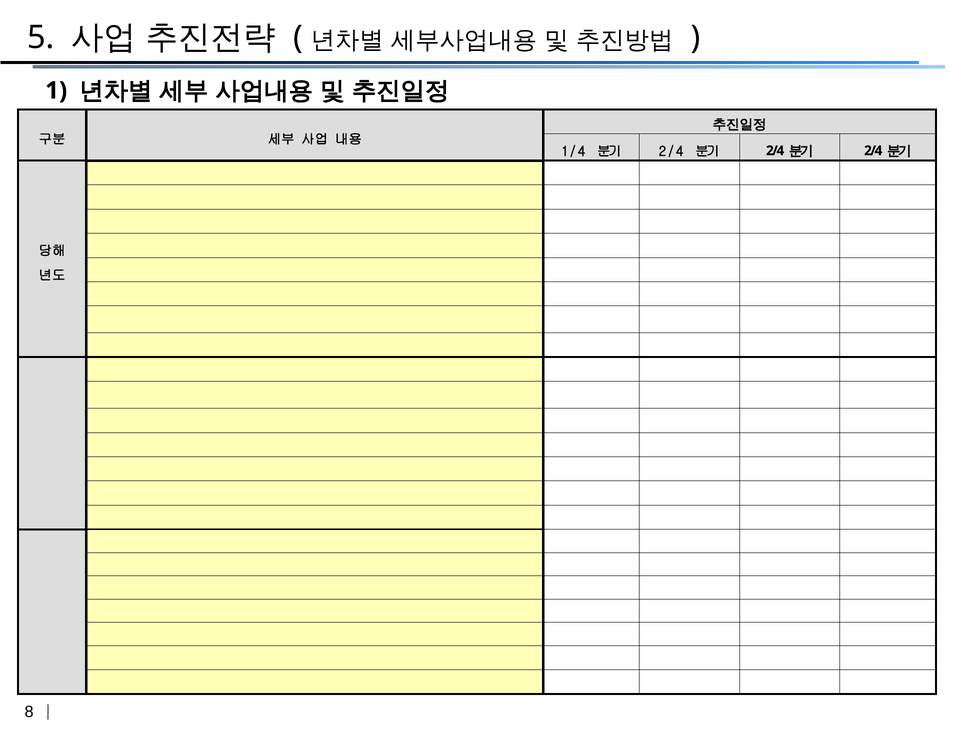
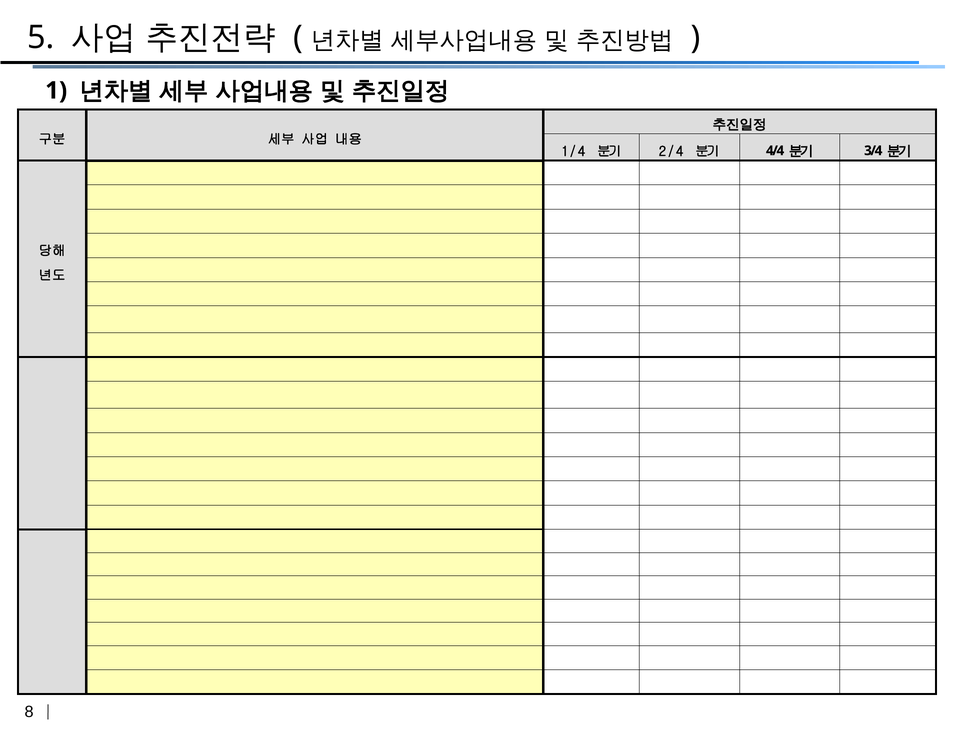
2: 2 -> 4 (770, 151)
2: 2 -> 3 (868, 151)
